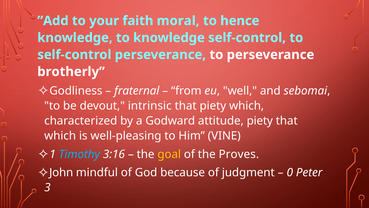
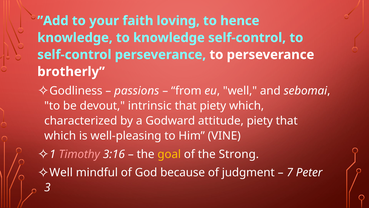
moral: moral -> loving (178, 21)
fraternal: fraternal -> passions (137, 91)
Timothy colour: light blue -> pink (79, 154)
Proves: Proves -> Strong (239, 154)
John: John -> Well (61, 172)
0: 0 -> 7 (290, 172)
